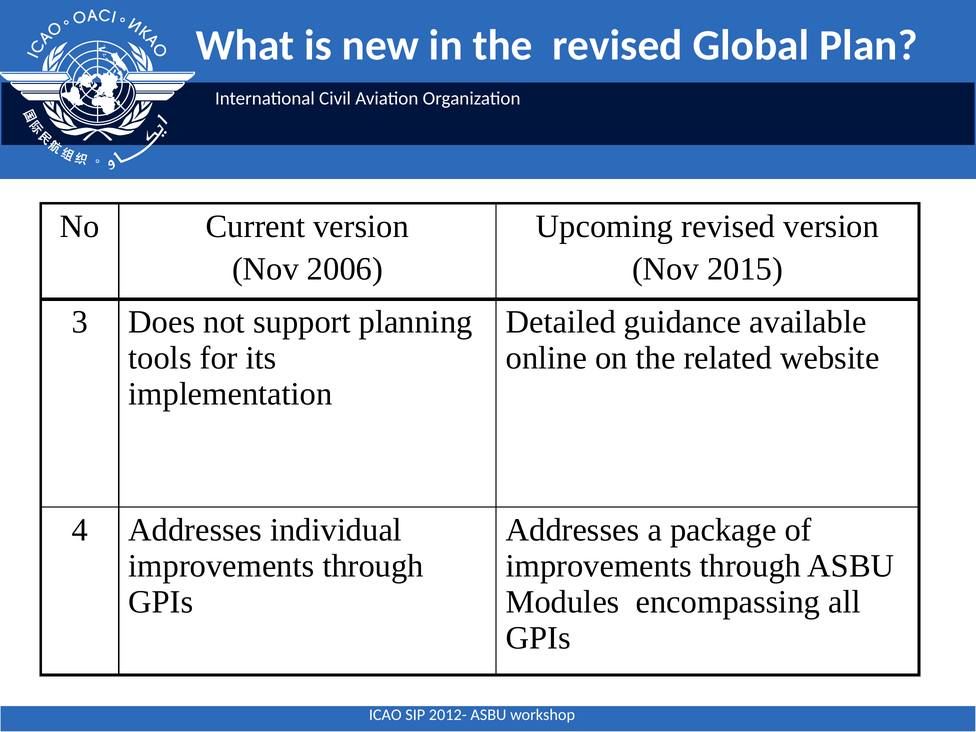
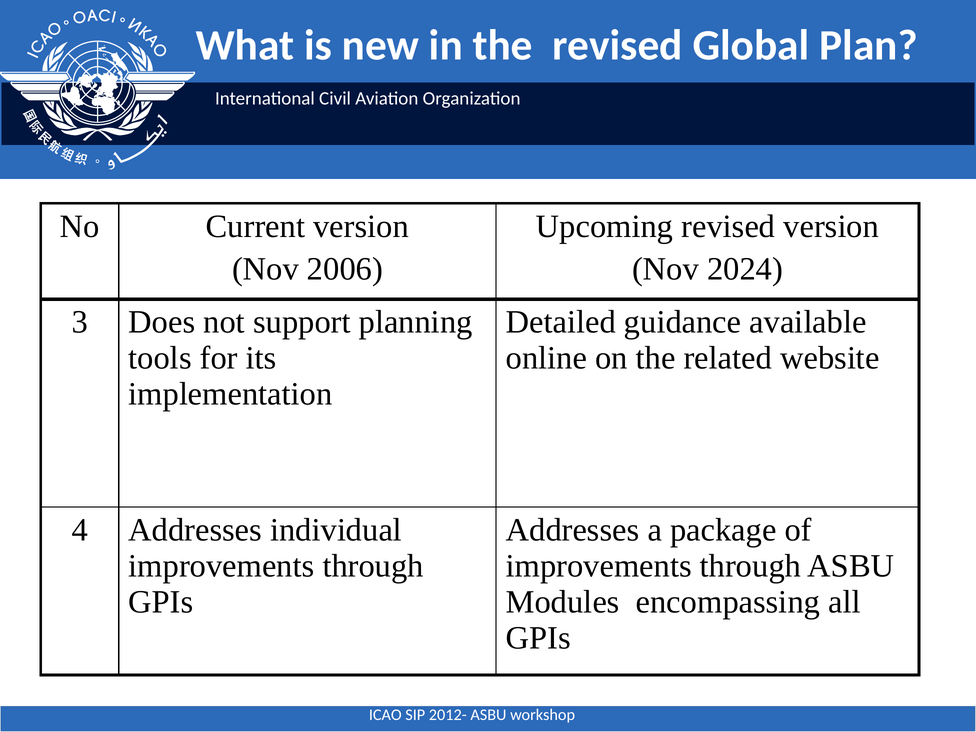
2015: 2015 -> 2024 (745, 269)
